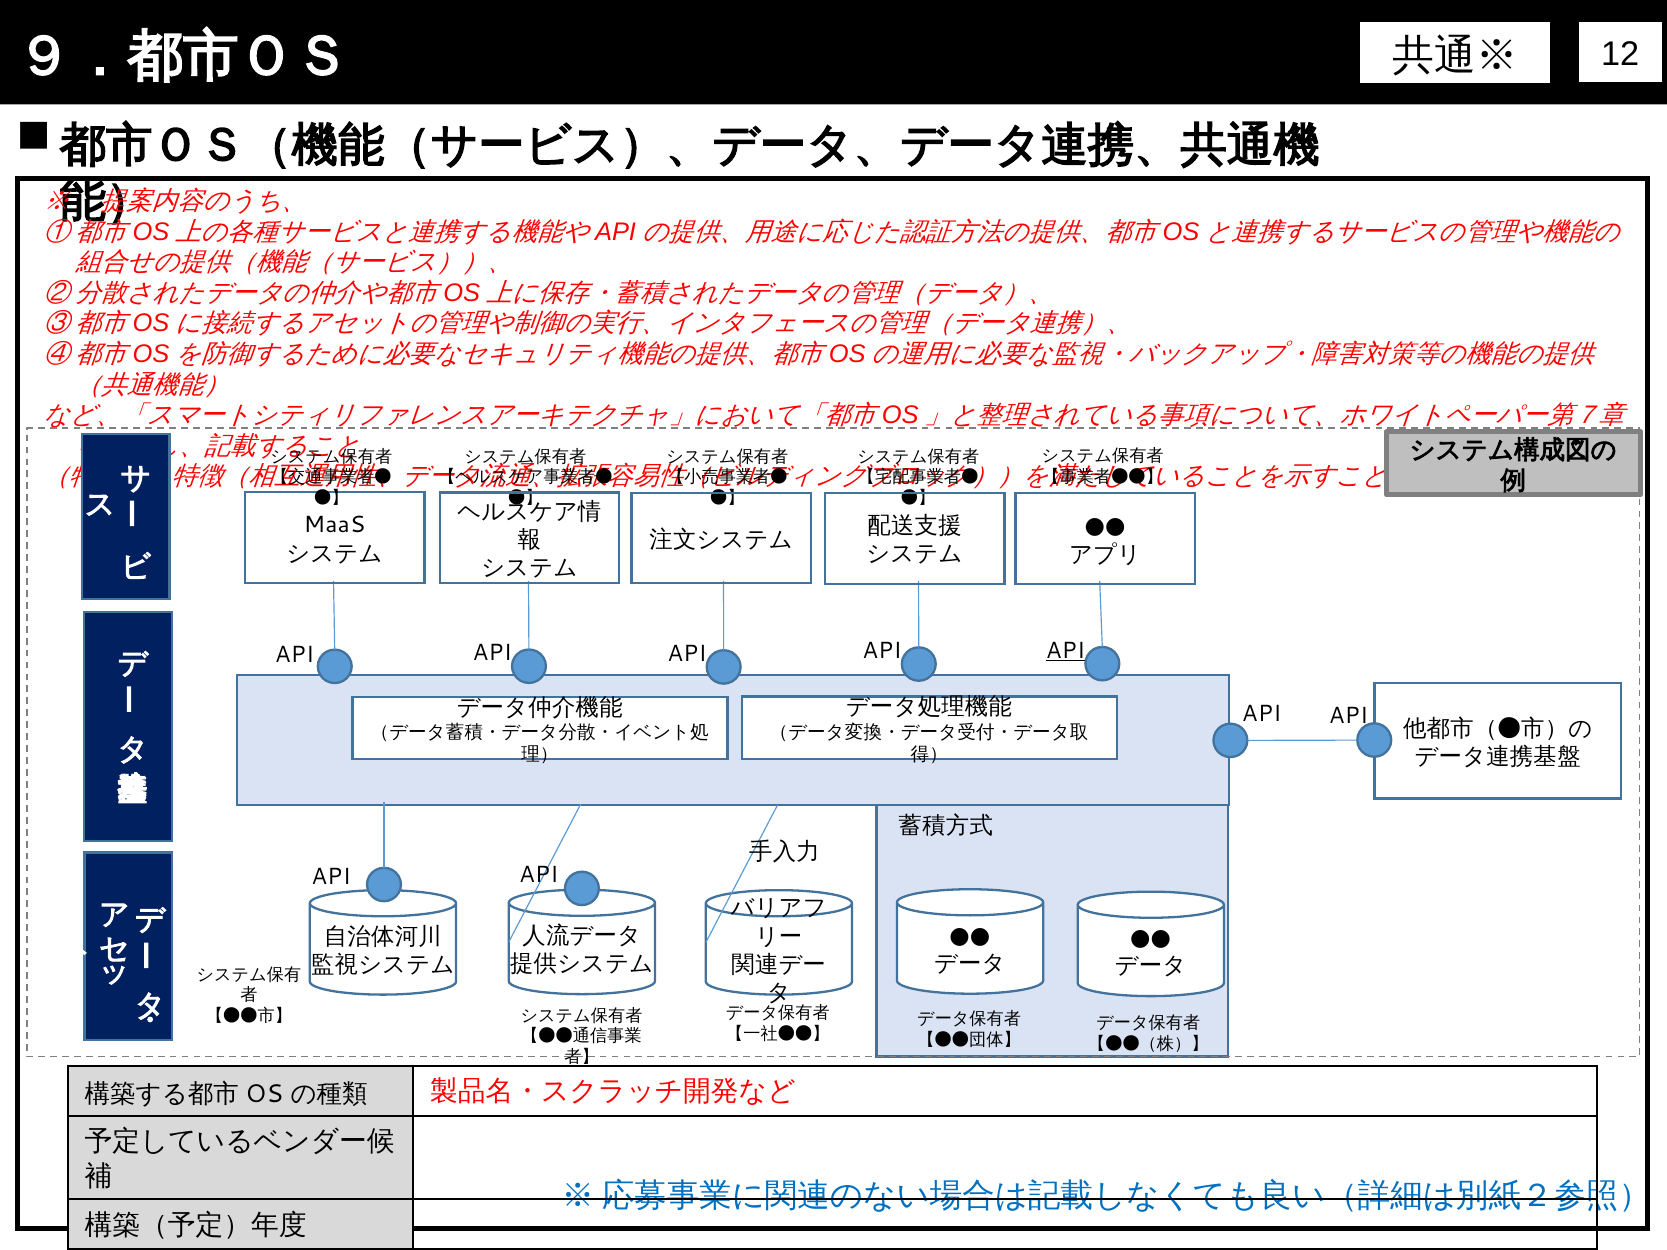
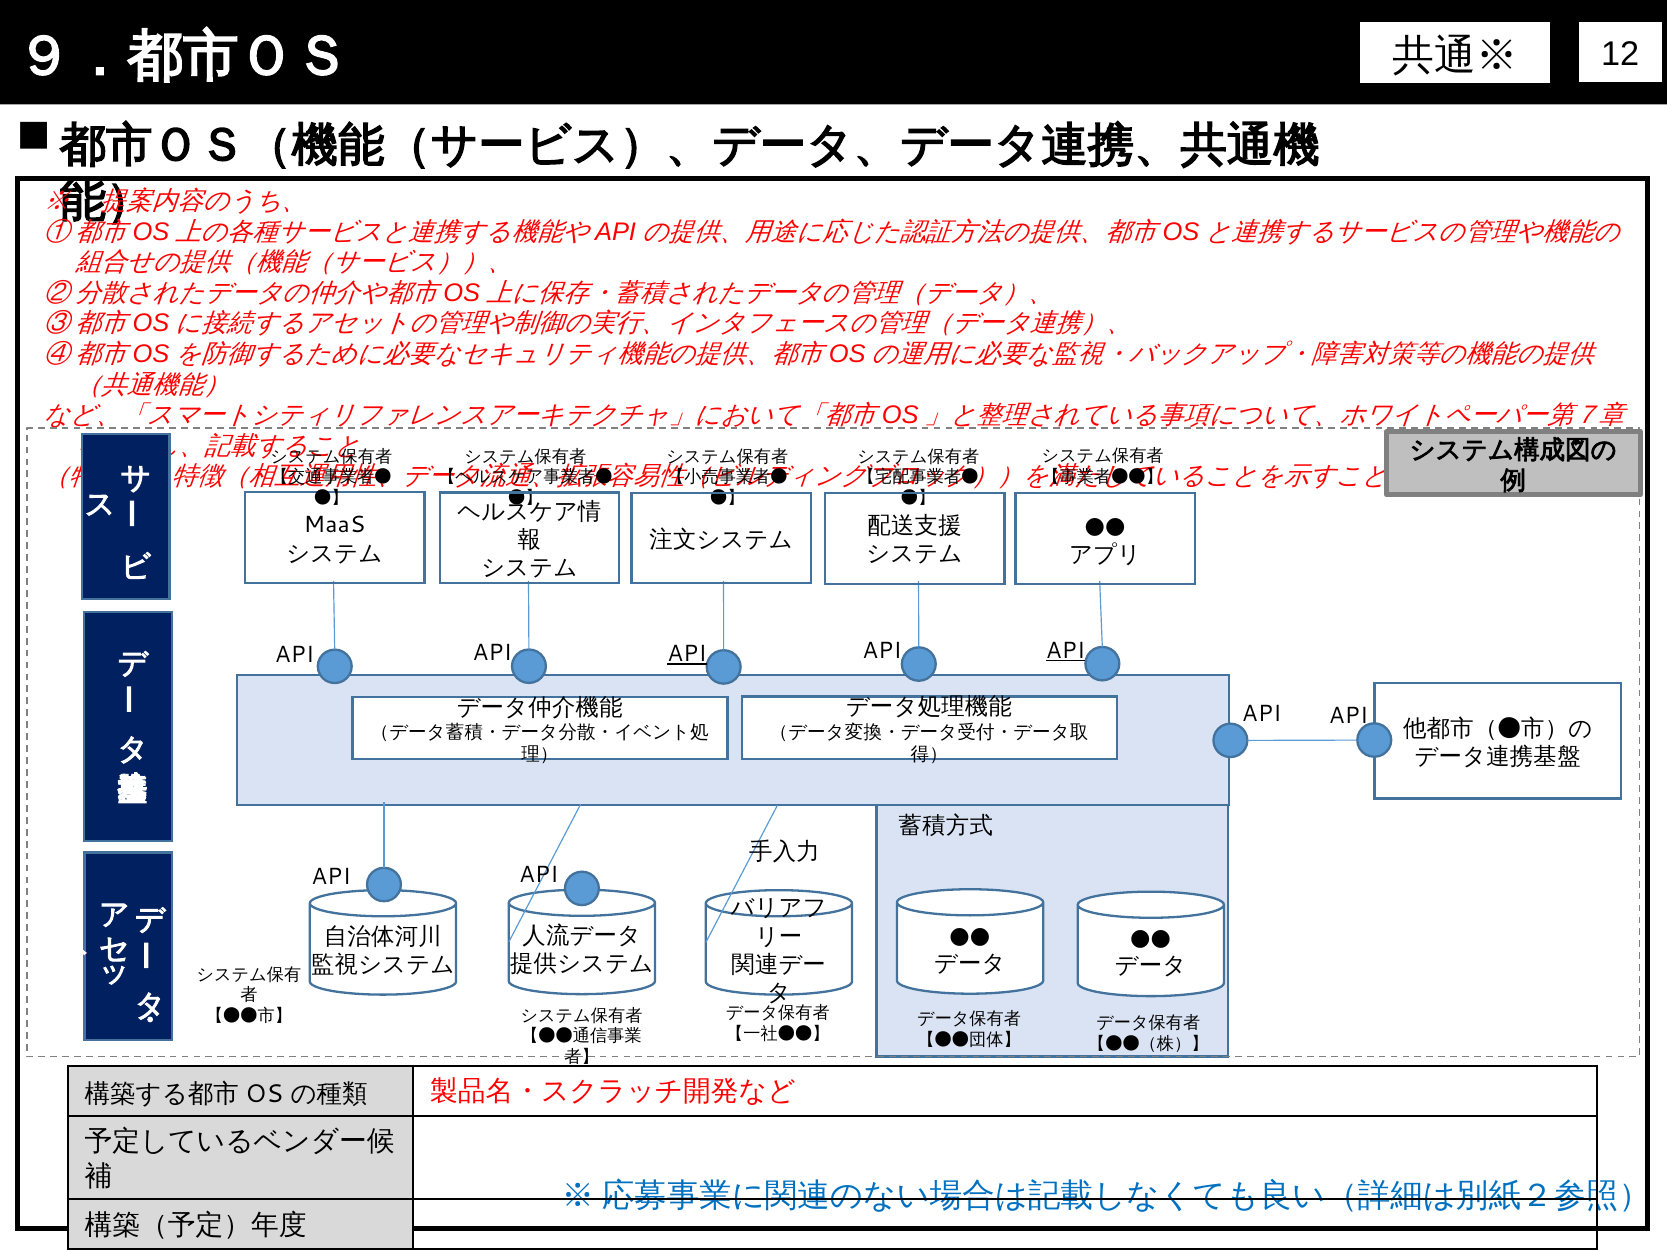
API underline: none -> present (687, 654)
